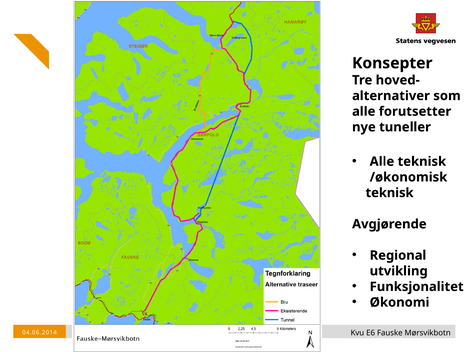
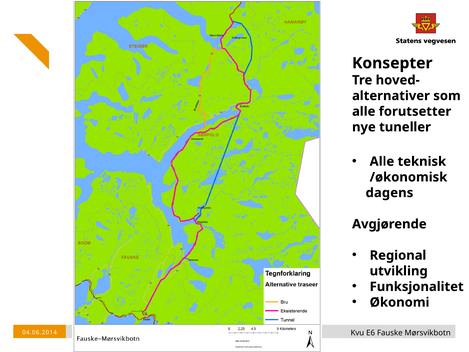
teknisk: teknisk -> dagens (389, 193)
